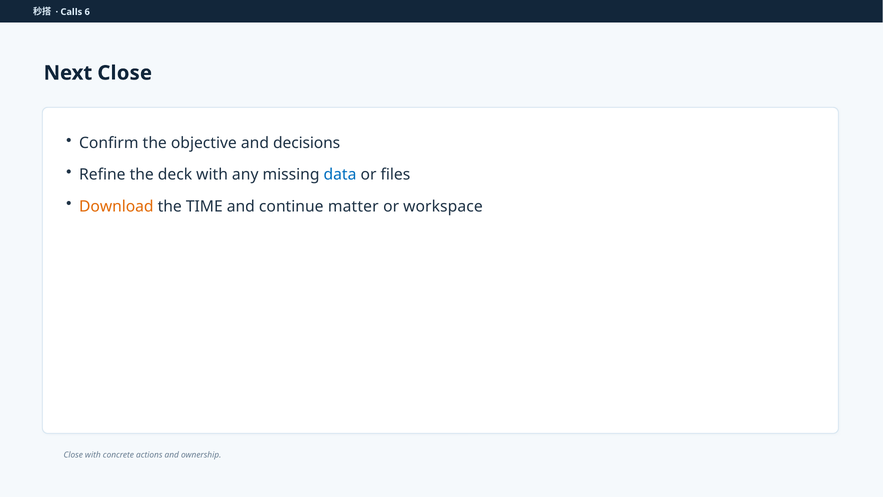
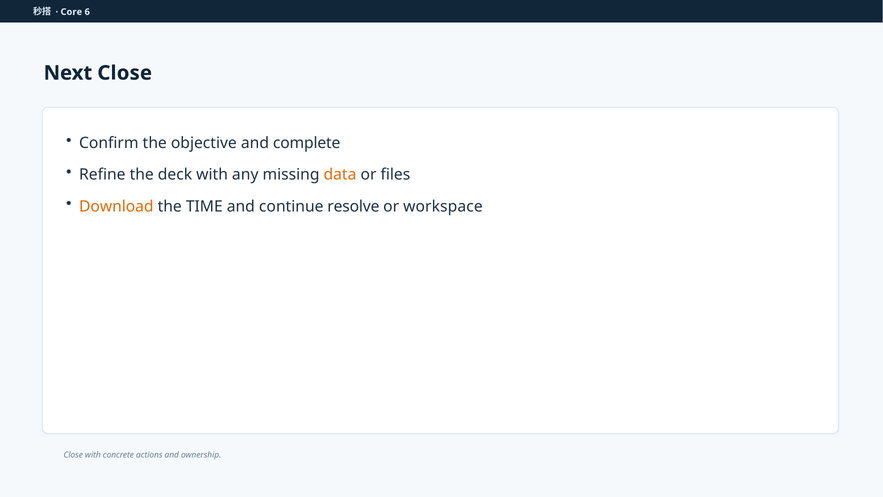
Calls: Calls -> Core (71, 12)
decisions: decisions -> complete (307, 143)
data colour: blue -> orange (340, 175)
matter: matter -> resolve (353, 206)
